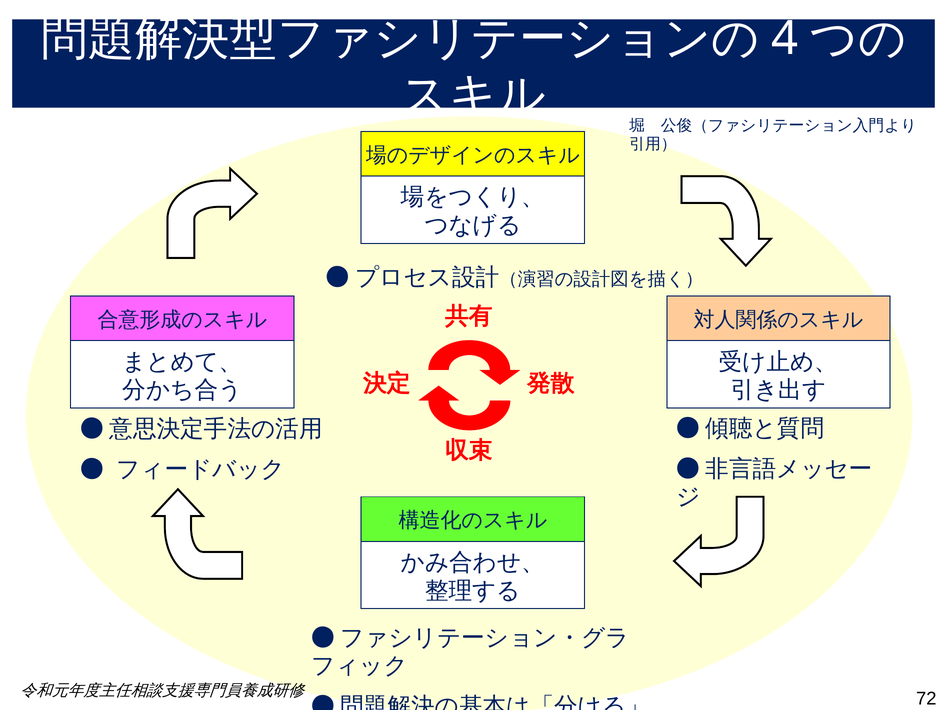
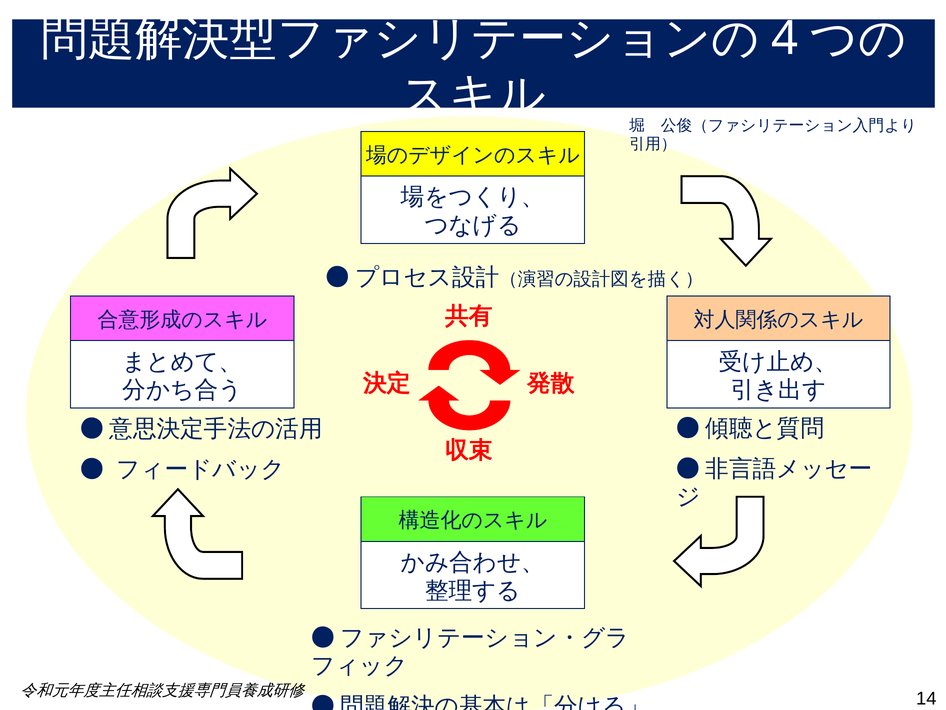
72: 72 -> 14 (926, 698)
